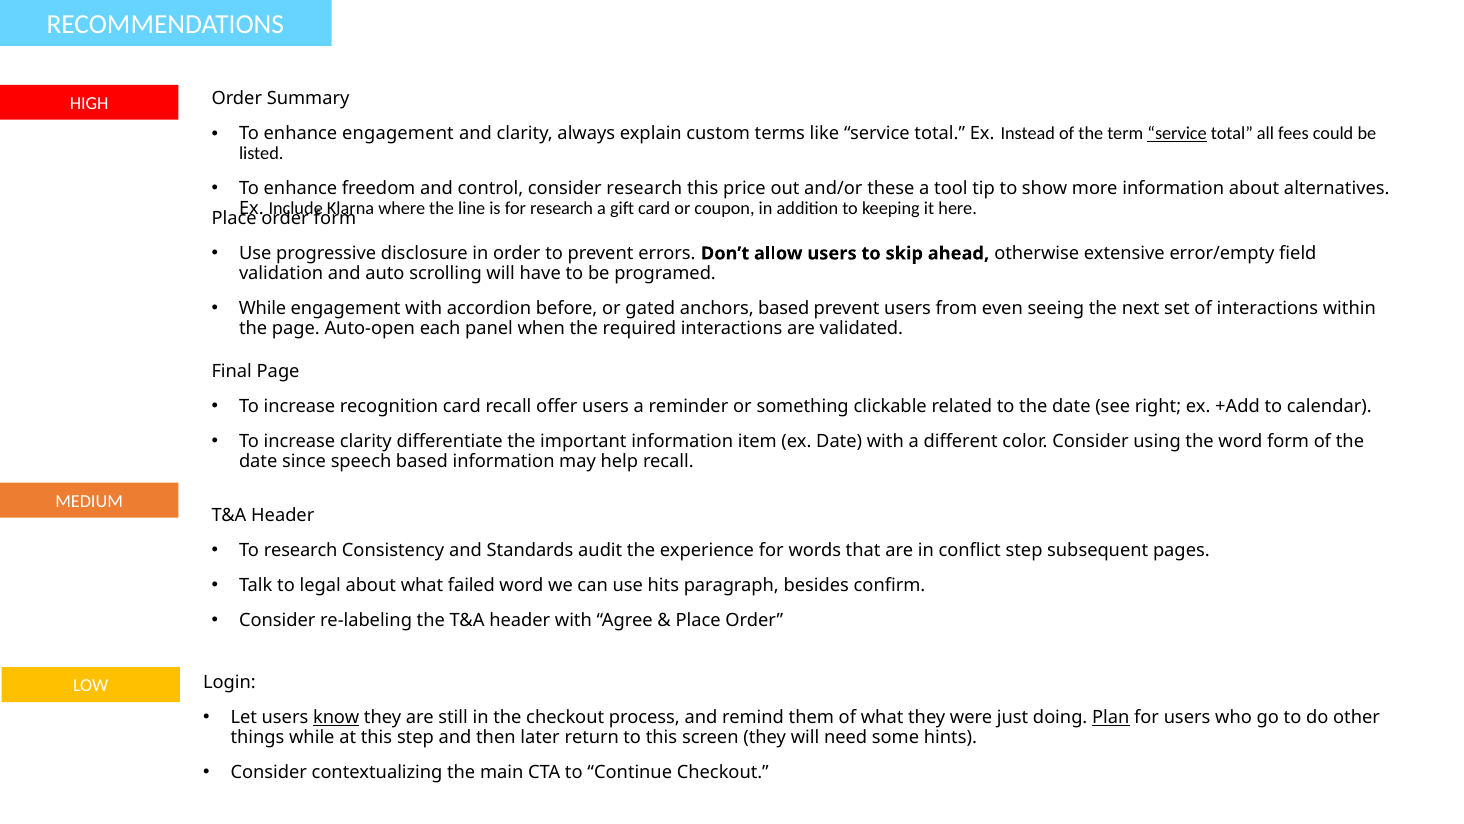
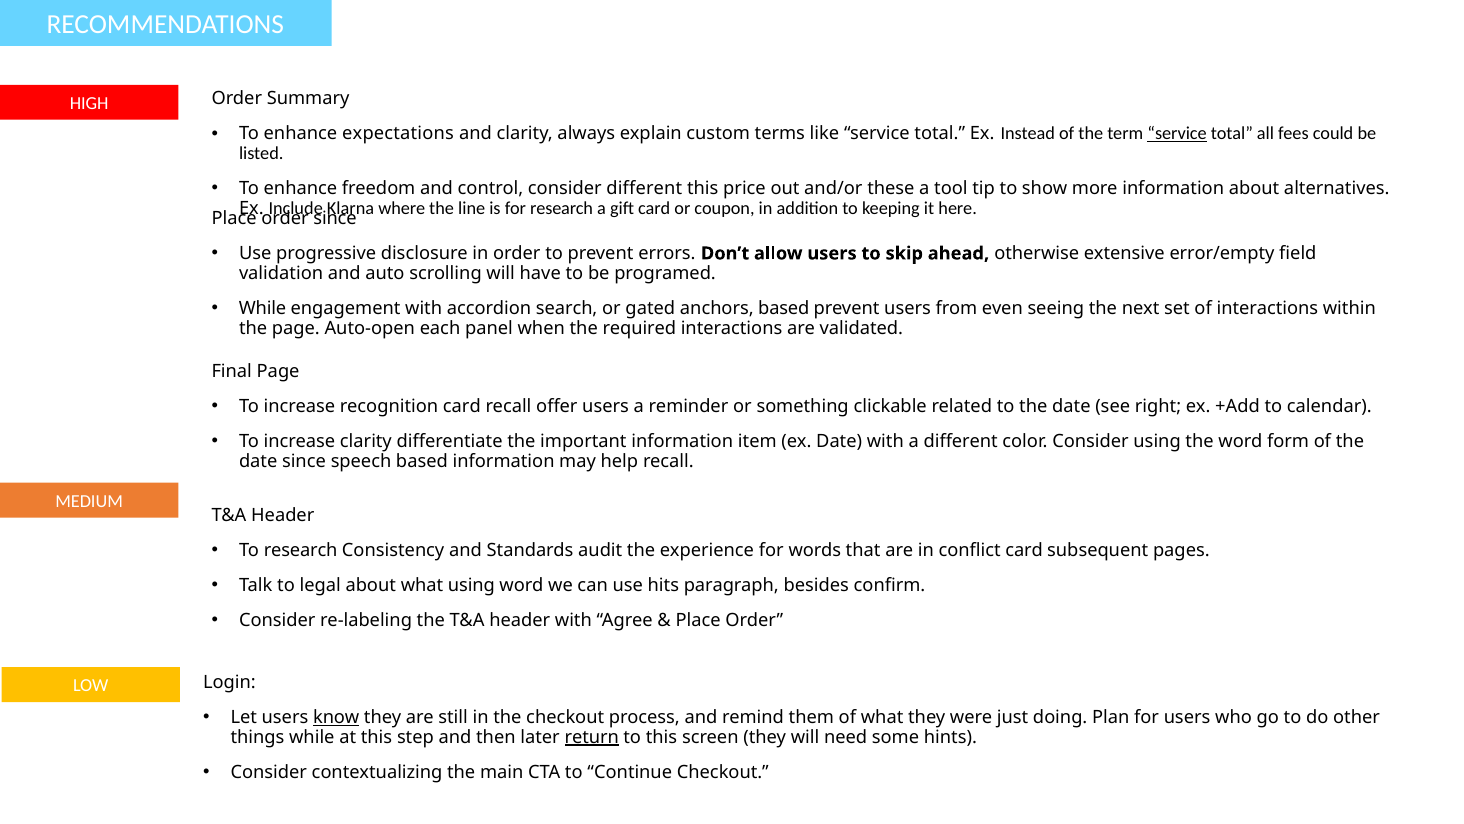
enhance engagement: engagement -> expectations (398, 134)
consider research: research -> different (644, 188)
order form: form -> since (335, 218)
before: before -> search (567, 308)
conflict step: step -> card (1024, 550)
what failed: failed -> using (471, 585)
Plan underline: present -> none (1111, 717)
return underline: none -> present (592, 737)
